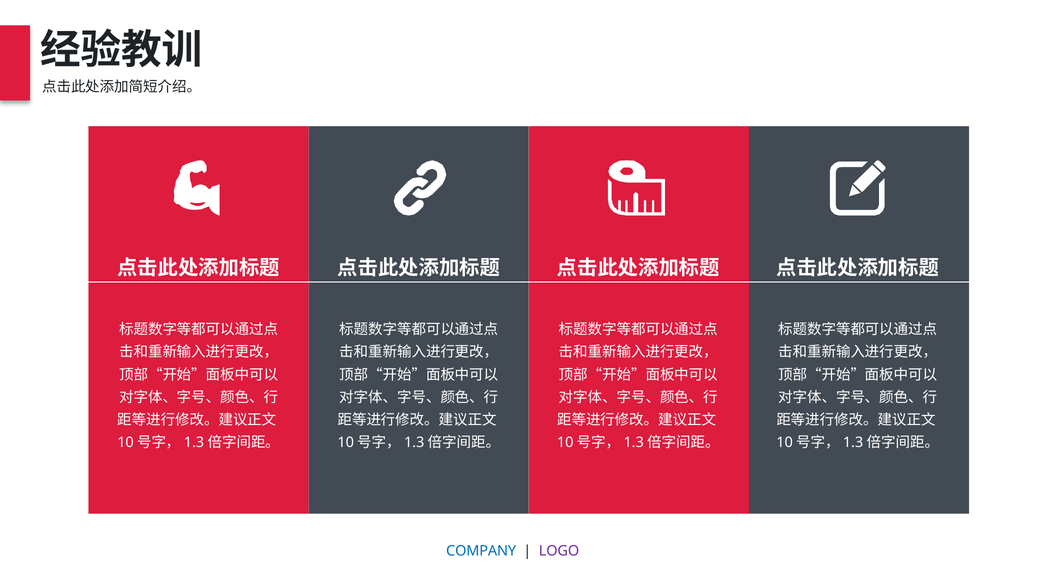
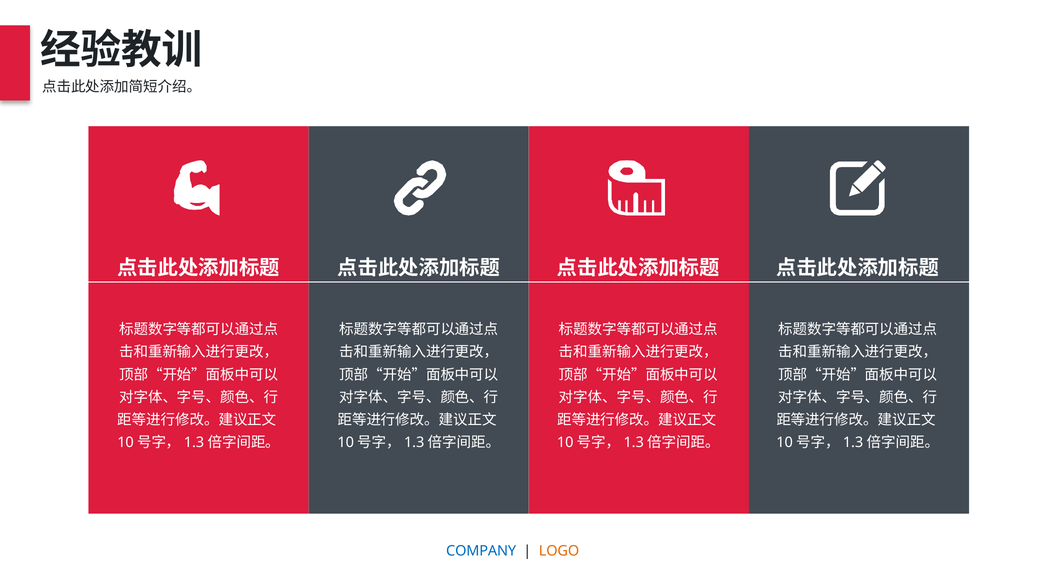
LOGO colour: purple -> orange (559, 551)
